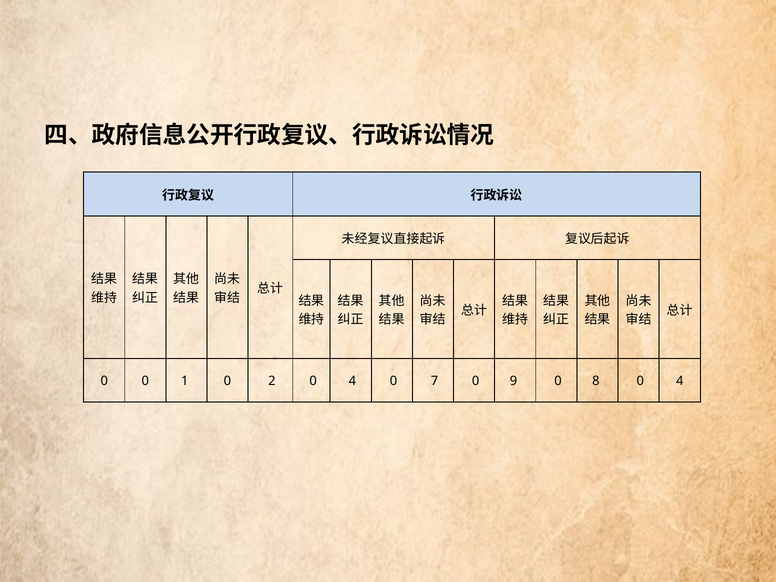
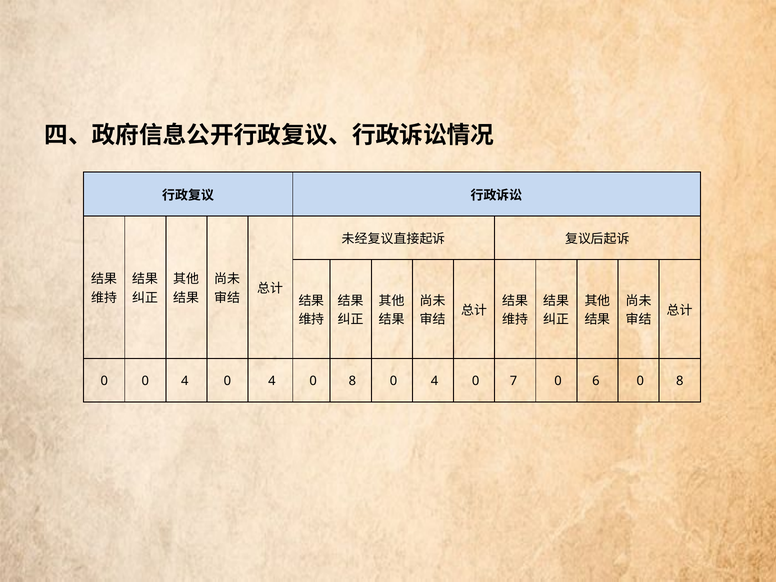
0 0 1: 1 -> 4 (185, 381)
2: 2 -> 4 (272, 381)
4: 4 -> 8 (352, 381)
7: 7 -> 4 (435, 381)
9: 9 -> 7 (514, 381)
8: 8 -> 6 (596, 381)
4: 4 -> 8 (680, 381)
